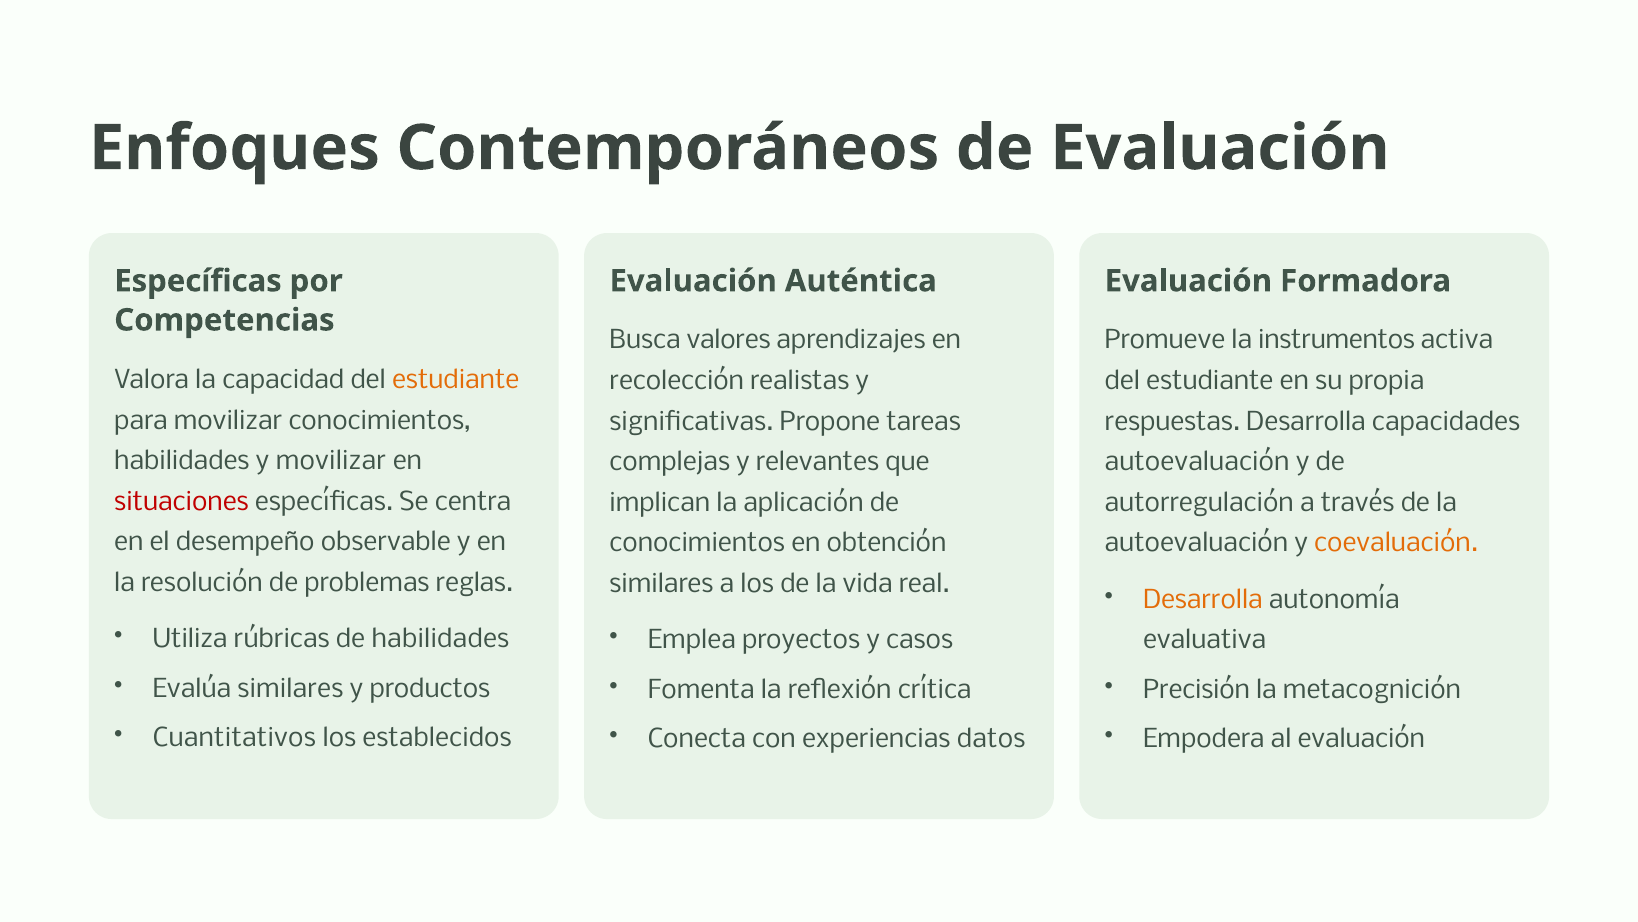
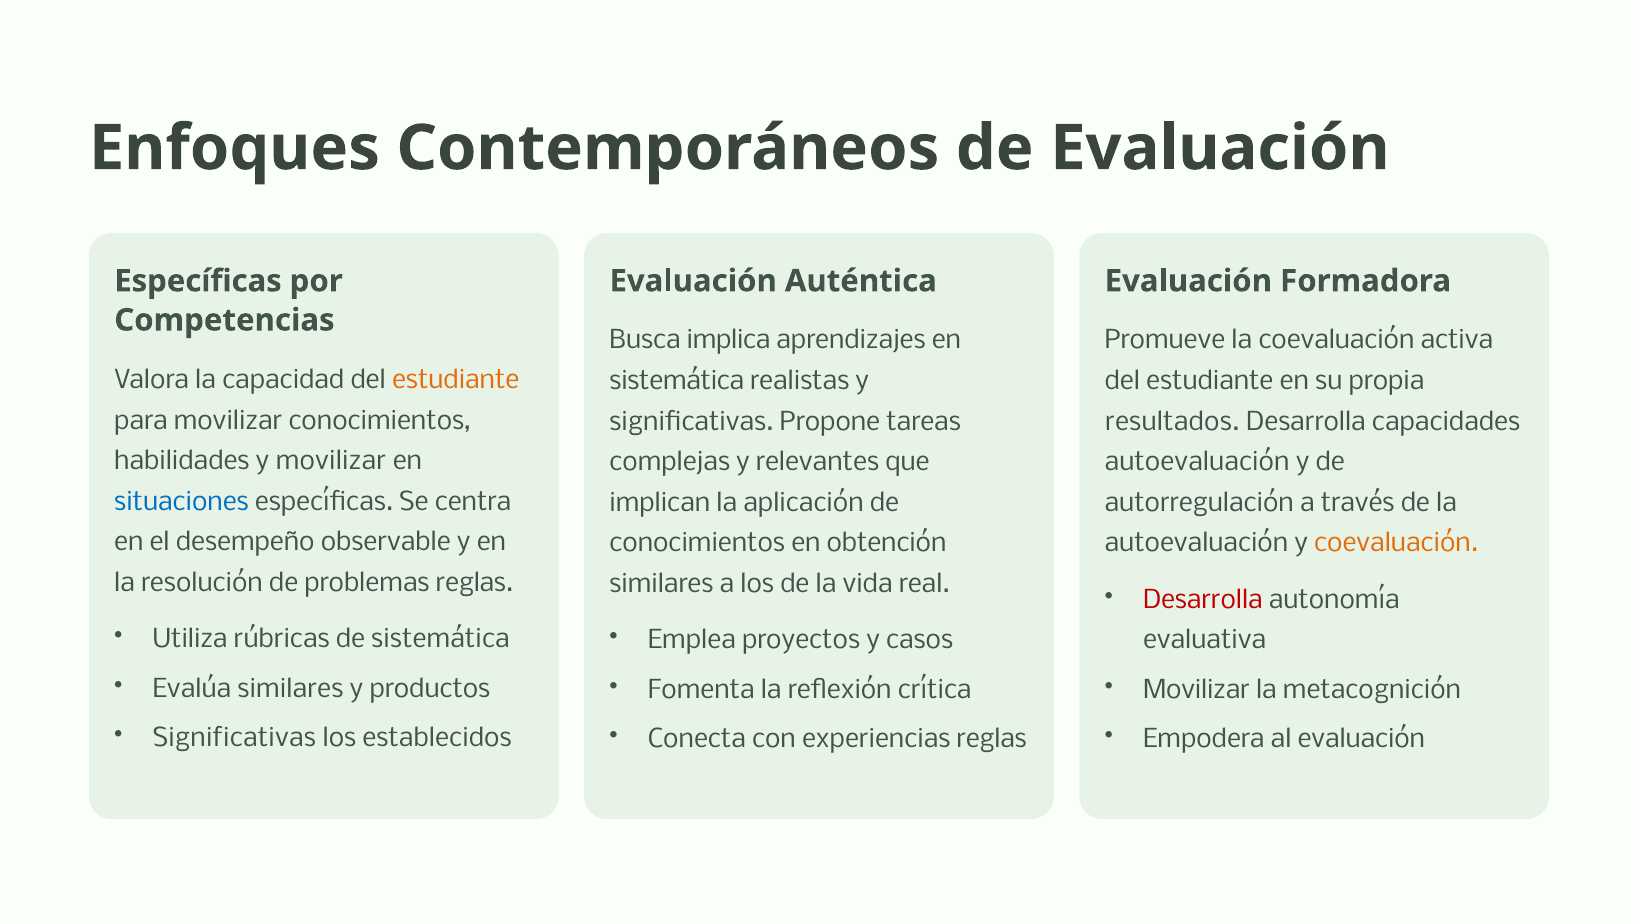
valores: valores -> implica (729, 341)
la instrumentos: instrumentos -> coevaluación (1336, 341)
recolección: recolección -> sistemática (677, 381)
respuestas: respuestas -> resultados (1172, 422)
situaciones colour: red -> blue (181, 502)
Desarrolla colour: orange -> red (1203, 600)
de habilidades: habilidades -> sistemática (440, 639)
Precisión: Precisión -> Movilizar (1196, 690)
Cuantitativos: Cuantitativos -> Significativas (234, 738)
experiencias datos: datos -> reglas (991, 739)
